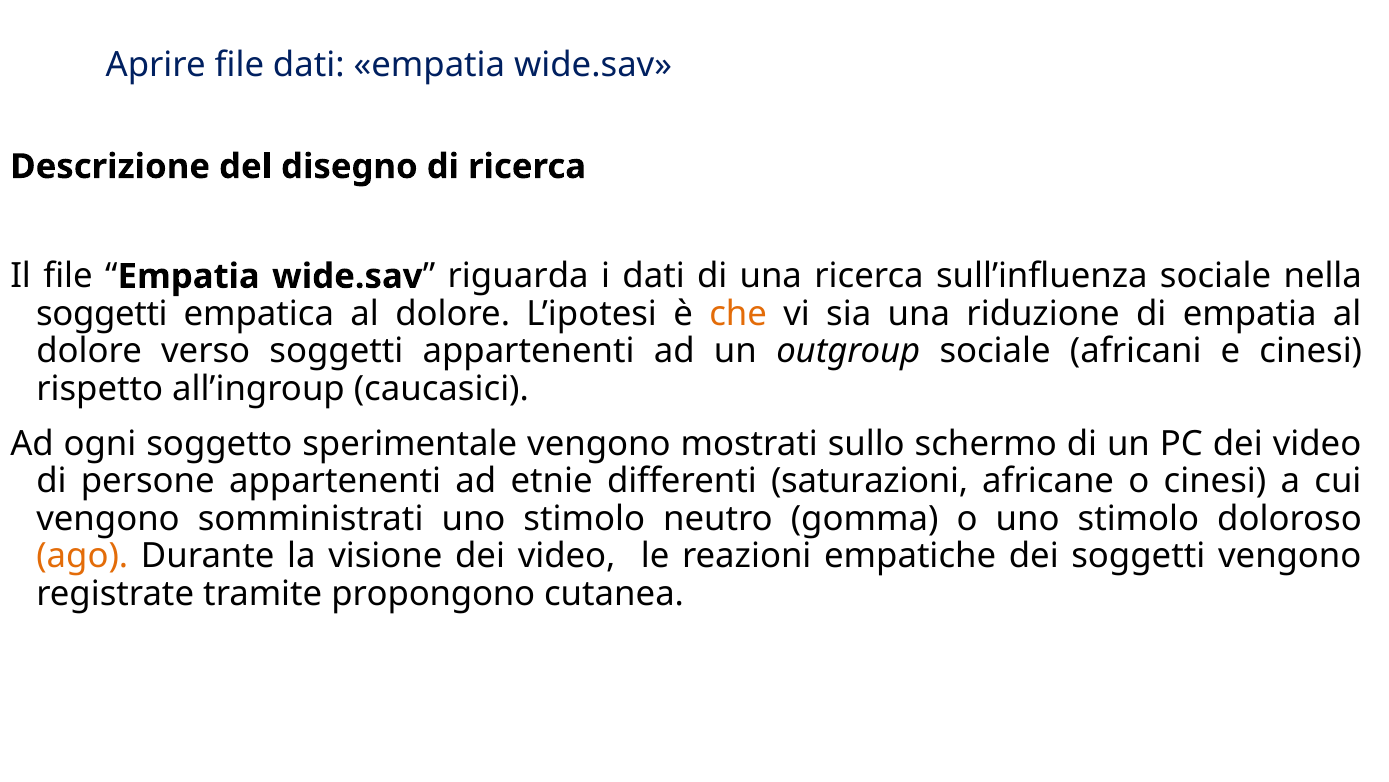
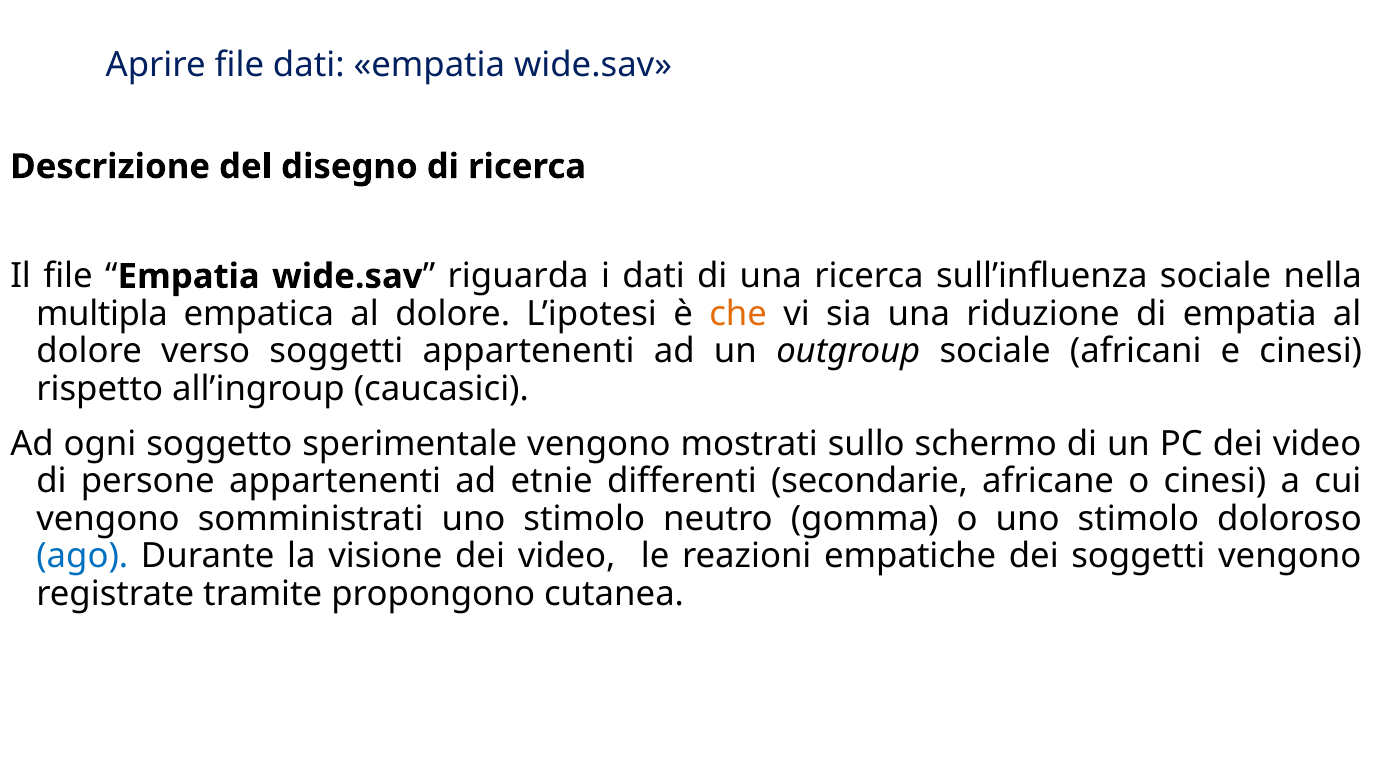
soggetti: soggetti -> multipla (102, 314)
saturazioni: saturazioni -> secondarie (870, 481)
ago colour: orange -> blue (82, 556)
